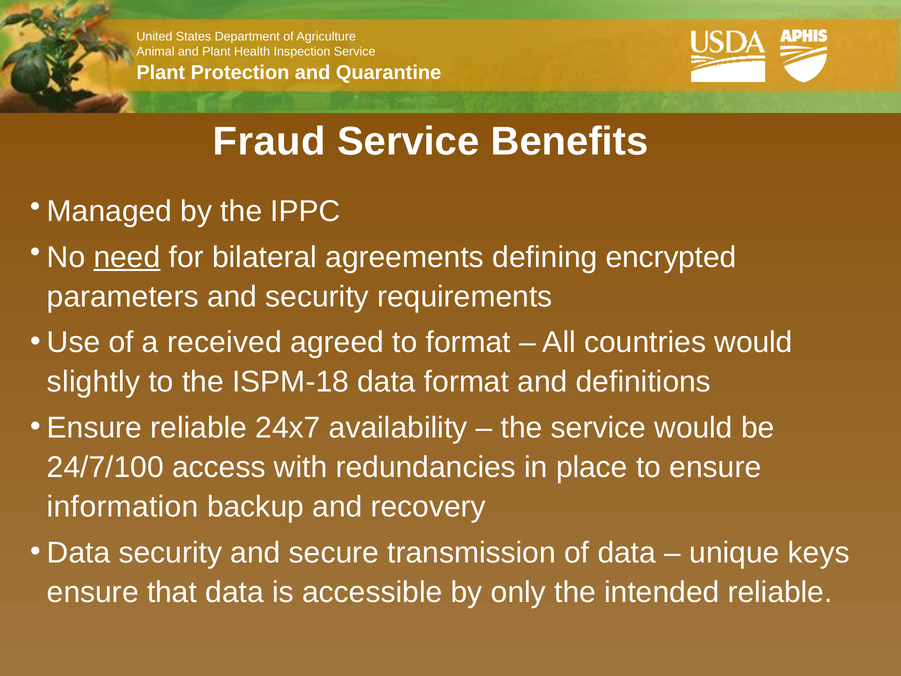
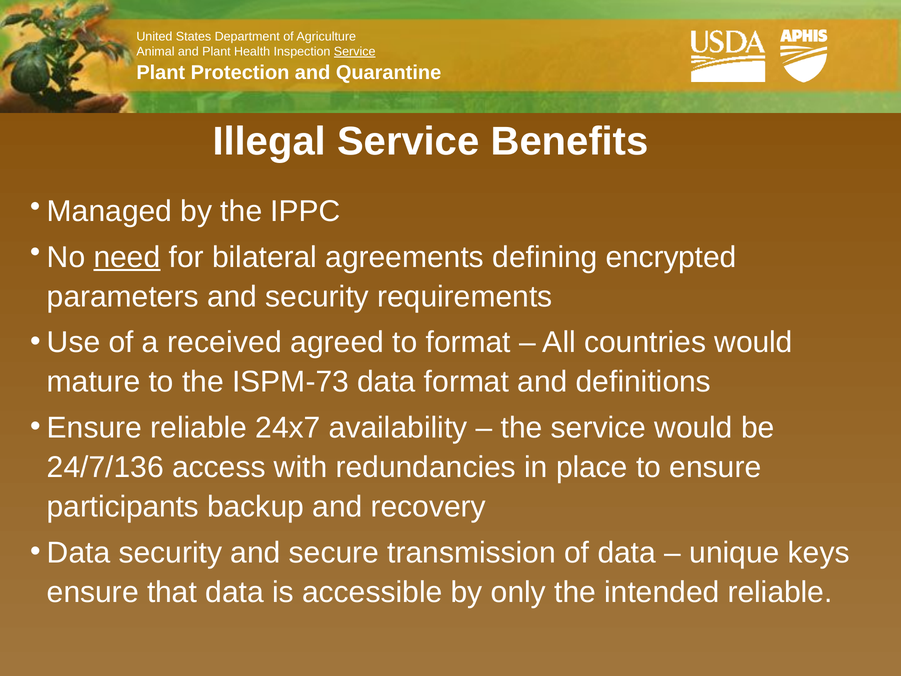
Service underline: none -> present (355, 52)
Fraud: Fraud -> Illegal (269, 141)
slightly: slightly -> mature (94, 382)
ISPM-18: ISPM-18 -> ISPM-73 (291, 382)
24/7/100: 24/7/100 -> 24/7/136 (105, 467)
information: information -> participants (123, 507)
